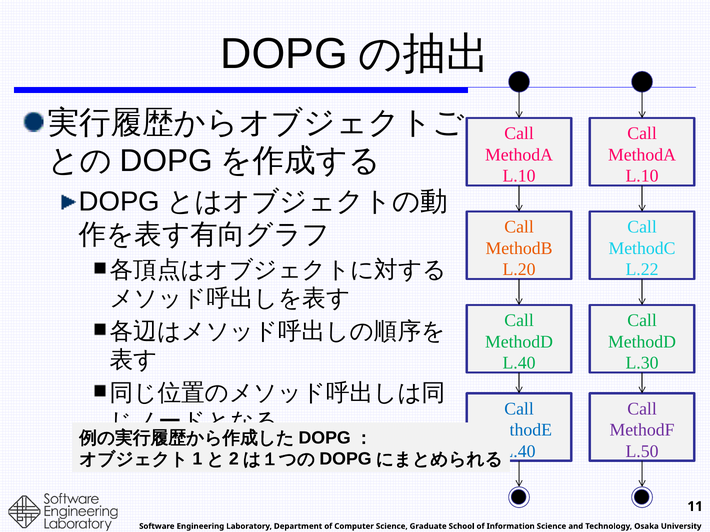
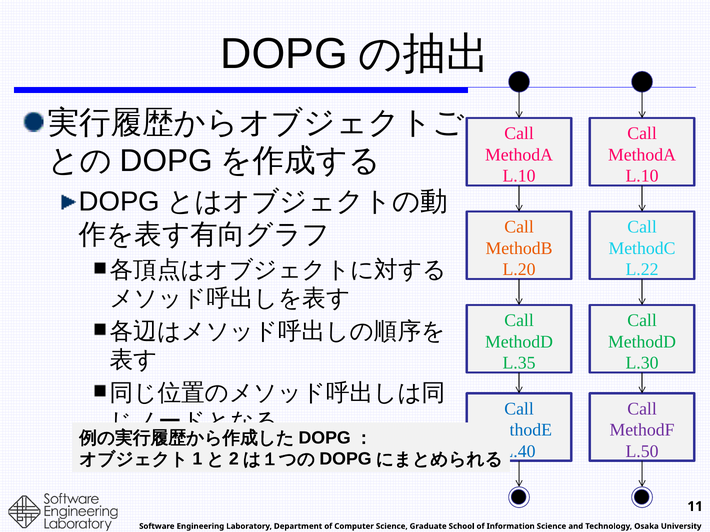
L.40: L.40 -> L.35 (519, 363)
